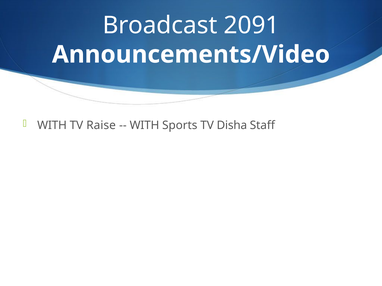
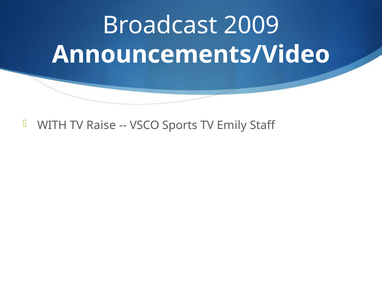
2091: 2091 -> 2009 (252, 25)
WITH: WITH -> VSCO (144, 125)
Disha: Disha -> Emily (232, 125)
